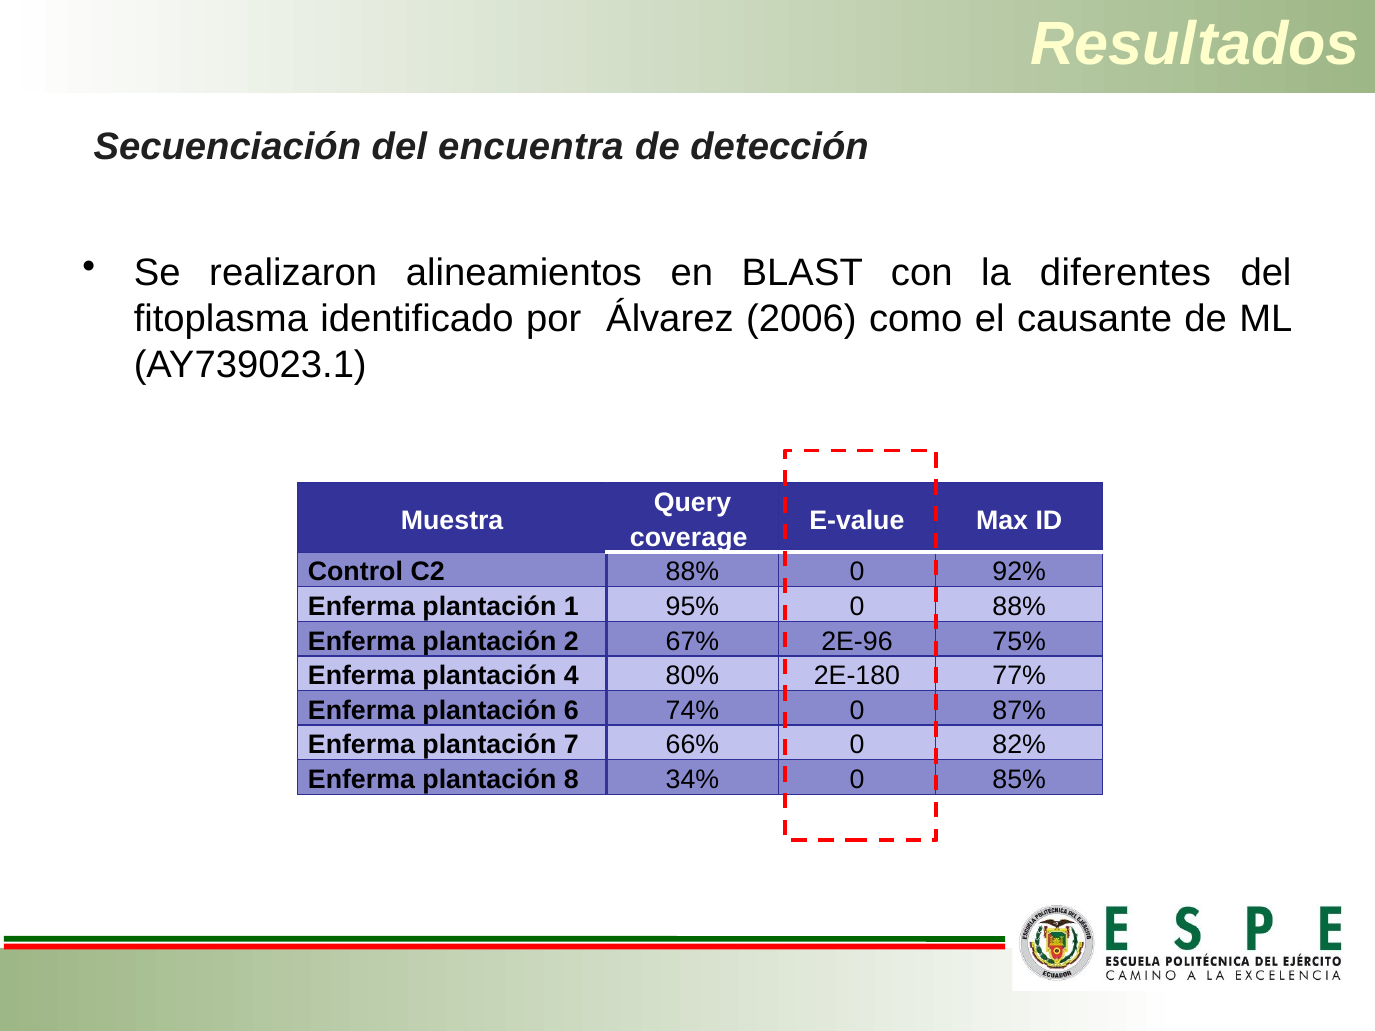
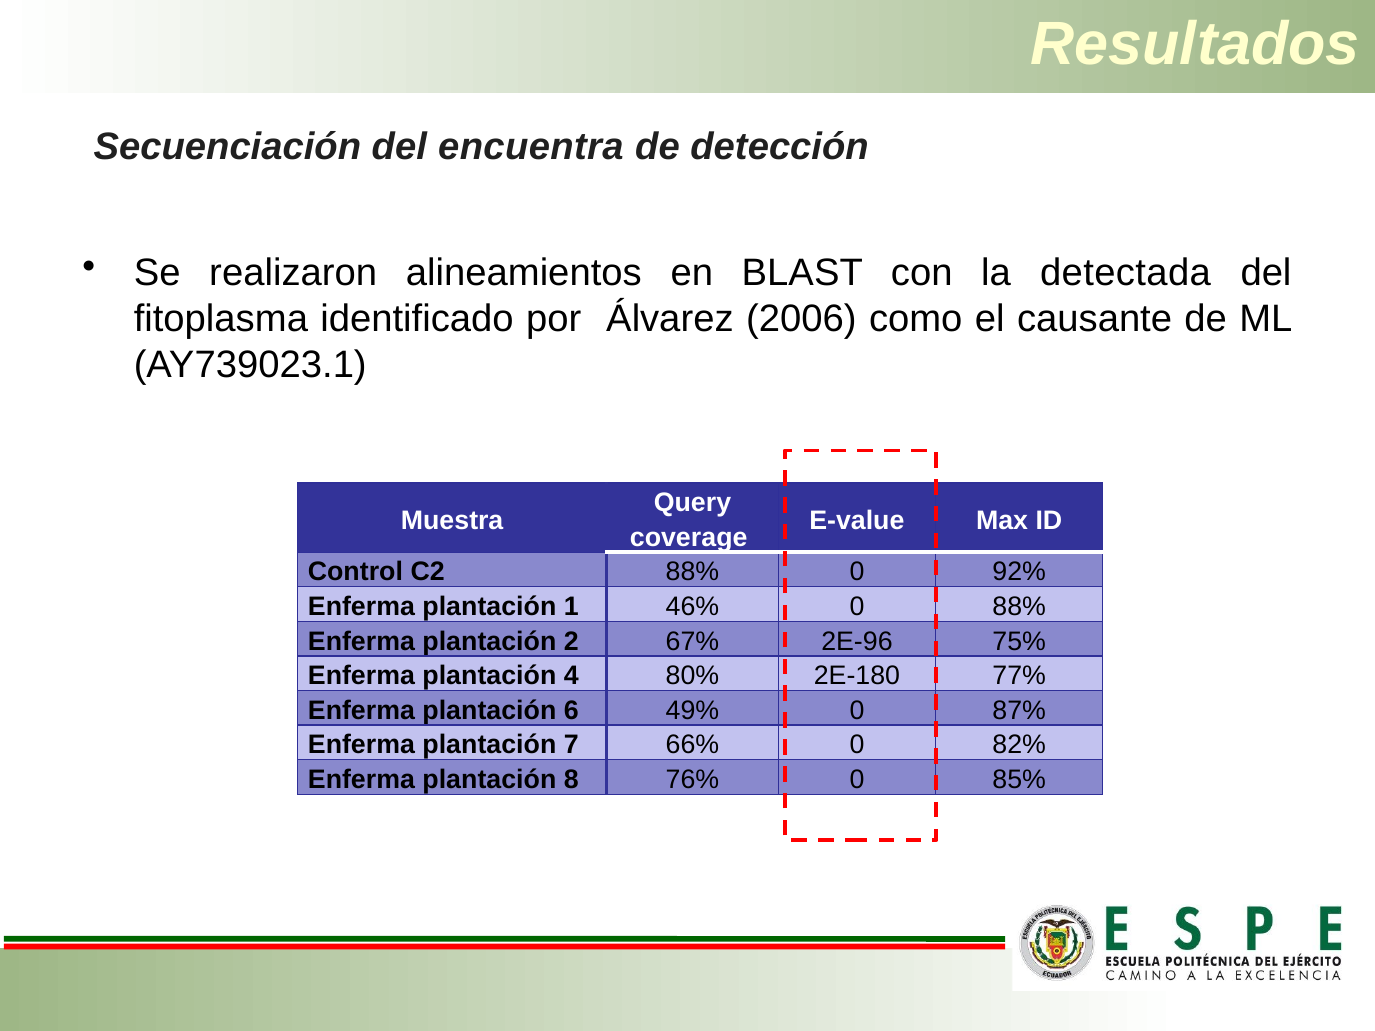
diferentes: diferentes -> detectada (1125, 273)
95%: 95% -> 46% (692, 607)
74%: 74% -> 49% (692, 711)
34%: 34% -> 76% (692, 780)
